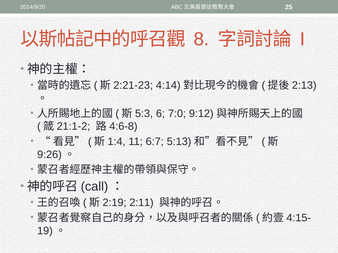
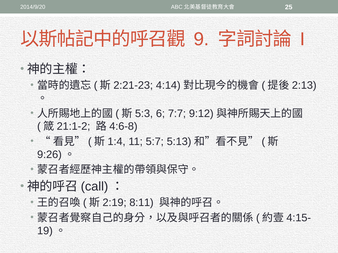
8: 8 -> 9 (201, 39)
7:0: 7:0 -> 7:7 (177, 114)
6:7: 6:7 -> 5:7 (155, 142)
2:11: 2:11 -> 8:11 (141, 203)
